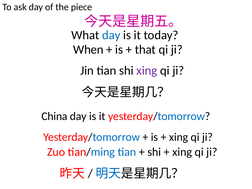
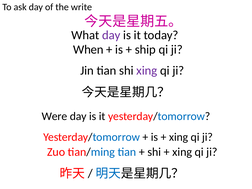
piece: piece -> write (81, 7)
day colour: blue -> purple (111, 35)
that: that -> ship (145, 50)
China: China -> Were (54, 116)
